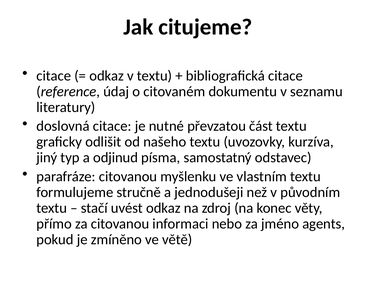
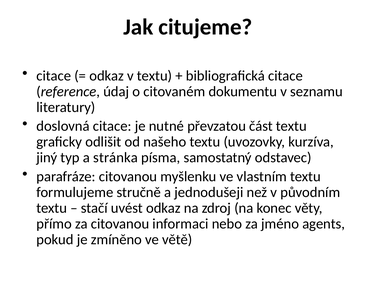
odjinud: odjinud -> stránka (116, 158)
